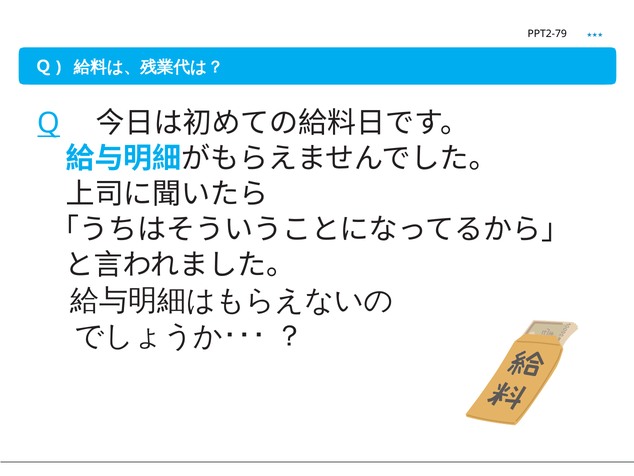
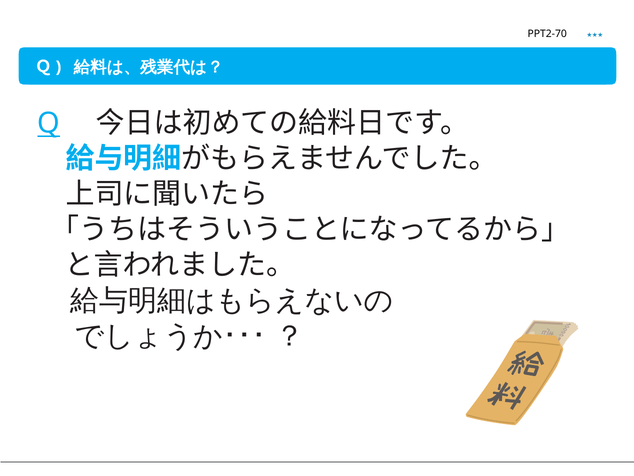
PPT2-79: PPT2-79 -> PPT2-70 (547, 34)
